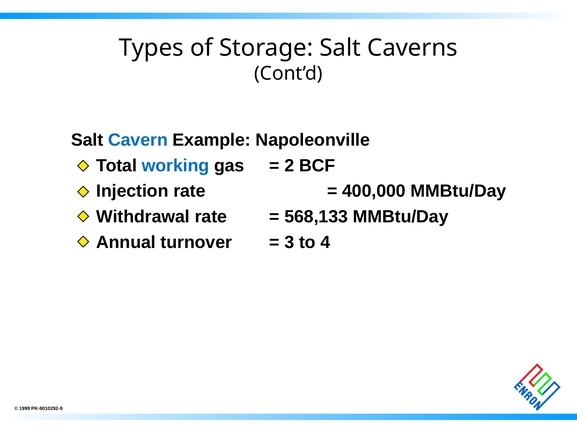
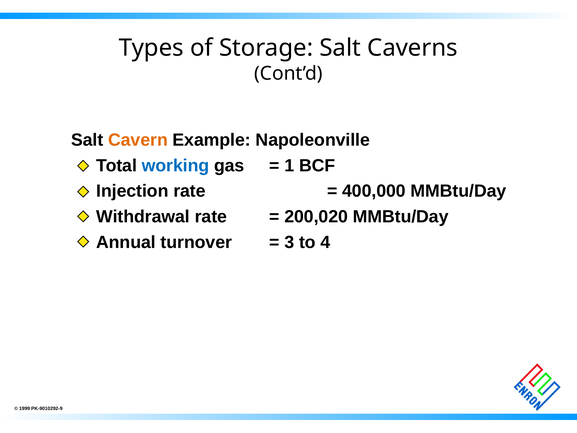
Cavern colour: blue -> orange (138, 140)
2: 2 -> 1 (289, 166)
568,133: 568,133 -> 200,020 (316, 217)
